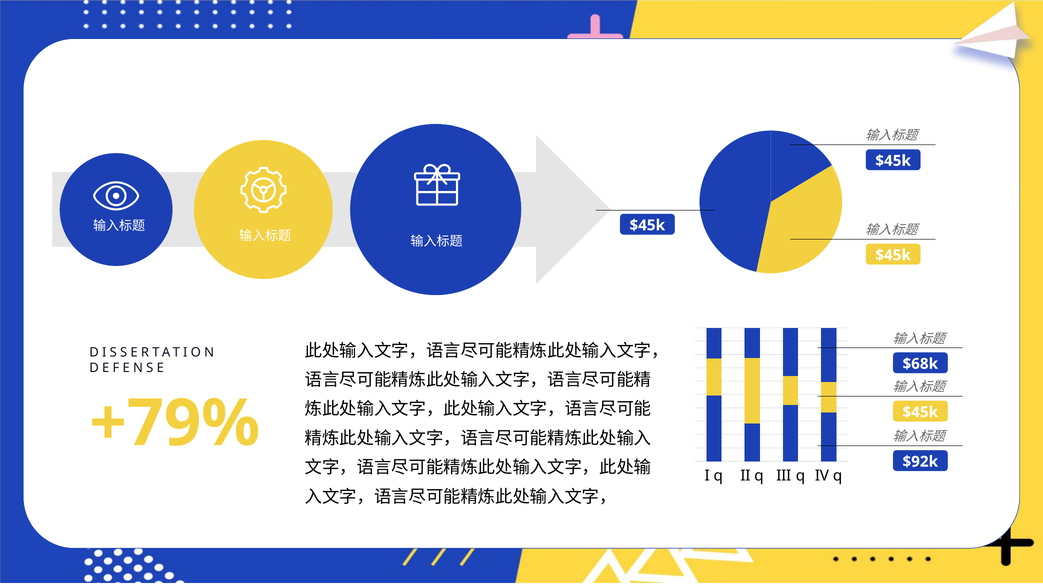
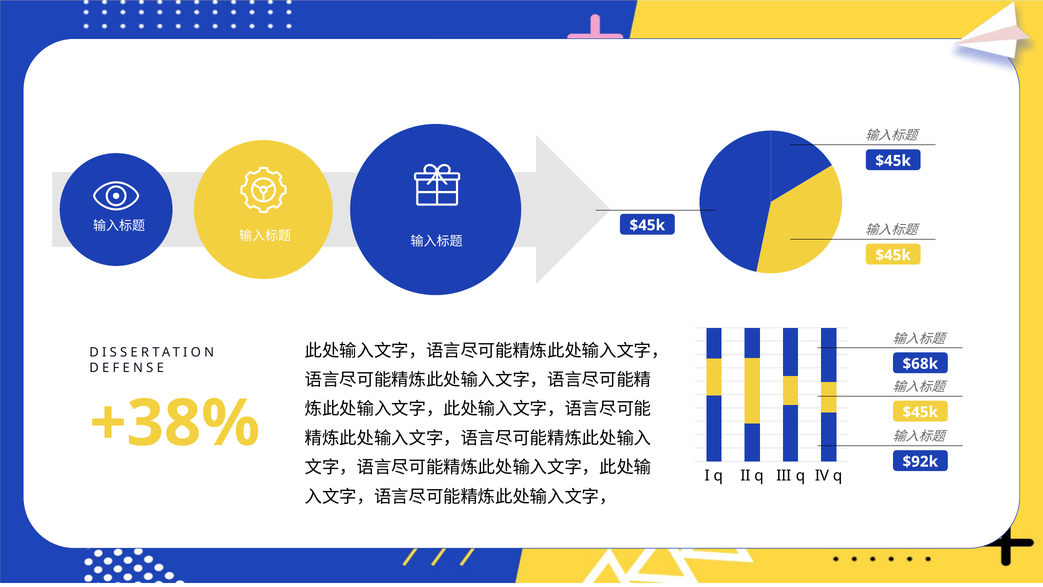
+79%: +79% -> +38% (175, 423)
